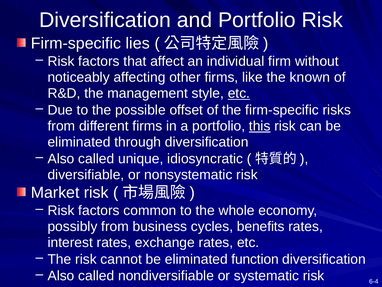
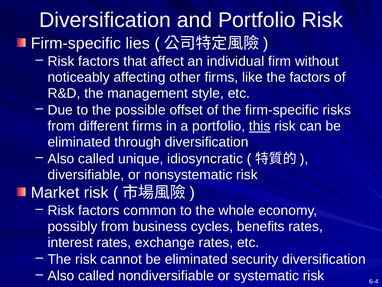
the known: known -> factors (310, 77)
etc underline: present -> none (239, 93)
function: function -> security (255, 259)
